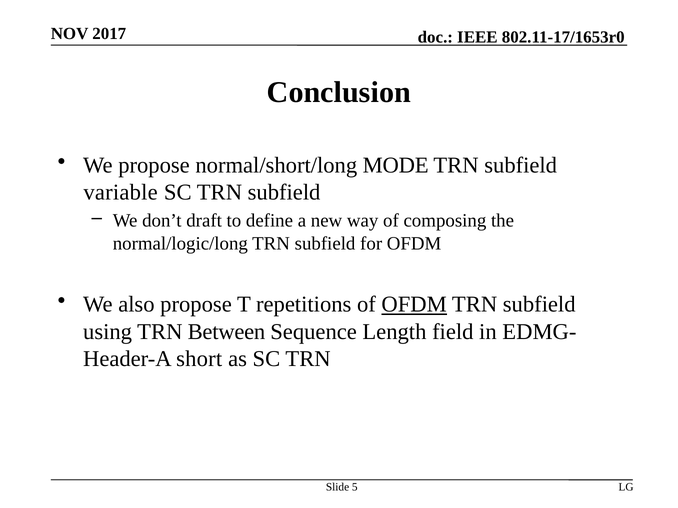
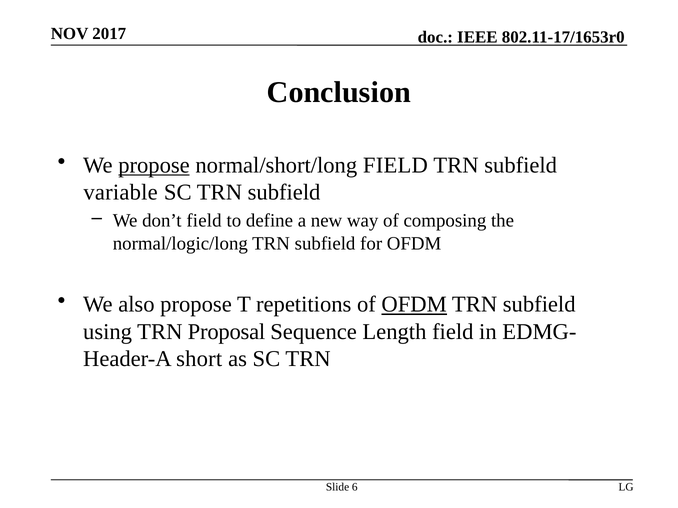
propose underline: none -> present (154, 165)
normal/short/long MODE: MODE -> FIELD (395, 165)
don’t draft: draft -> field (204, 221)
Between: Between -> Proposal (226, 332)
5: 5 -> 6 (355, 488)
